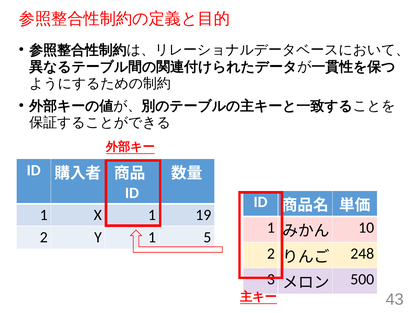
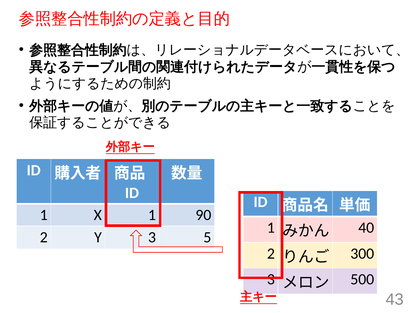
19: 19 -> 90 (203, 215)
10: 10 -> 40 (366, 228)
Y 1: 1 -> 3 (152, 237)
248: 248 -> 300 (362, 253)
